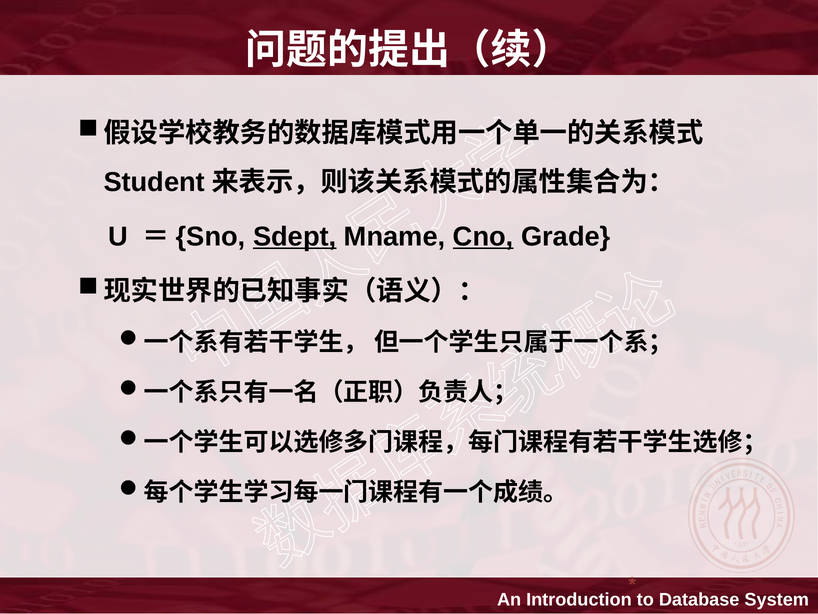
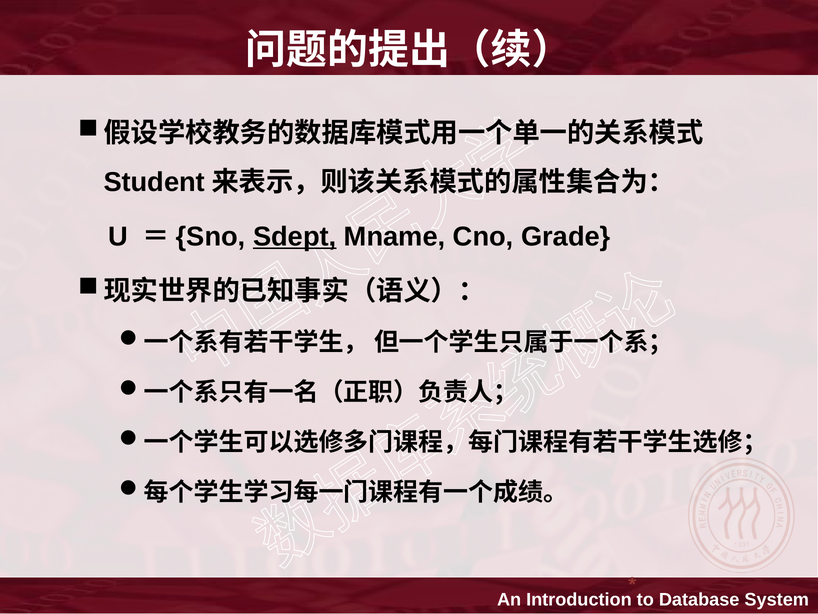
Cno underline: present -> none (483, 236)
